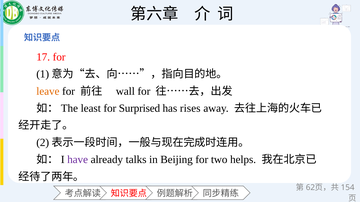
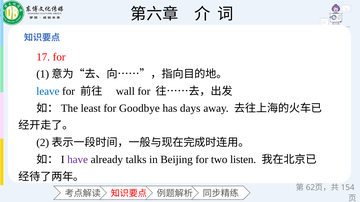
leave colour: orange -> blue (48, 91)
Surprised: Surprised -> Goodbye (139, 109)
rises: rises -> days (190, 109)
helps: helps -> listen (243, 160)
